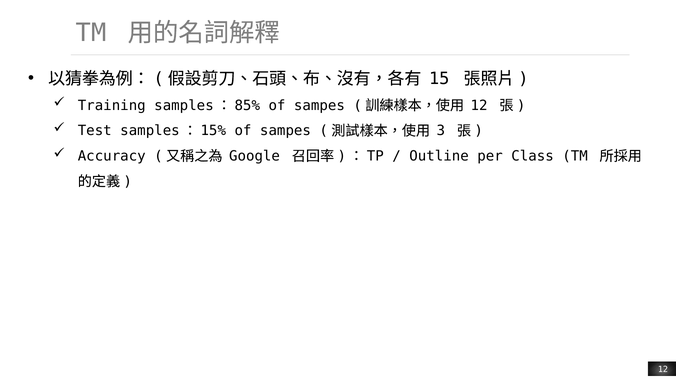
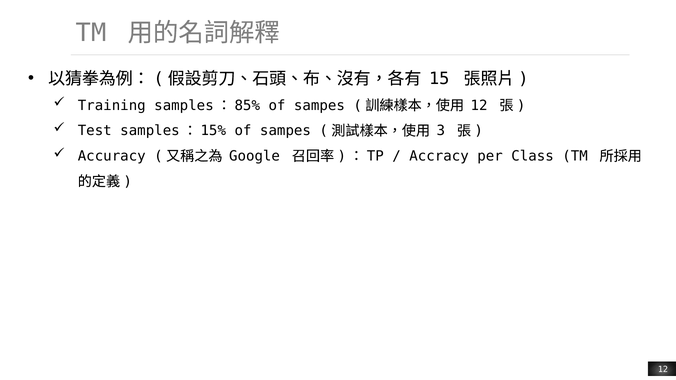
Outline: Outline -> Accracy (439, 156)
